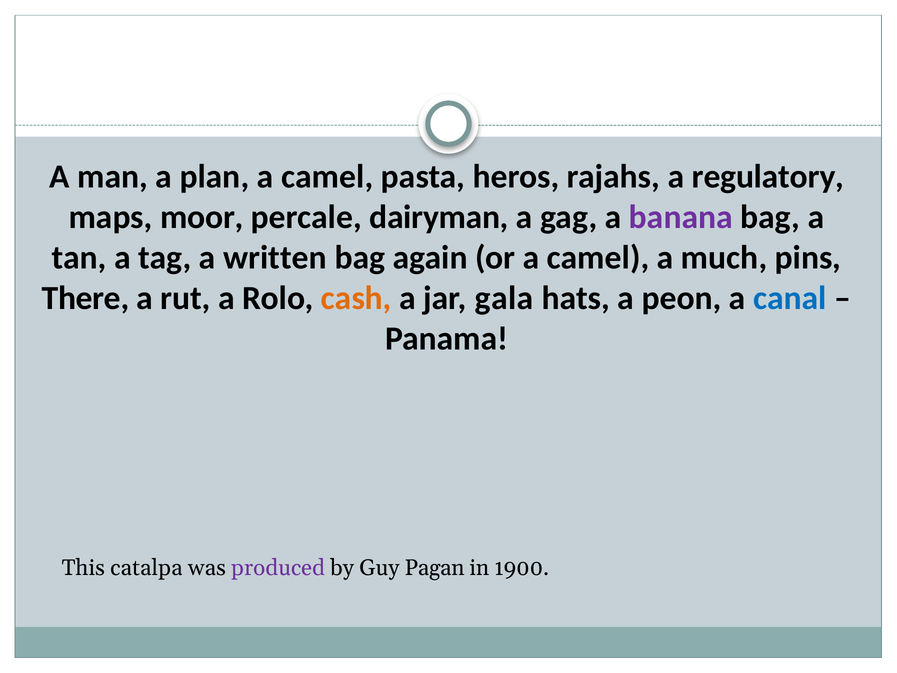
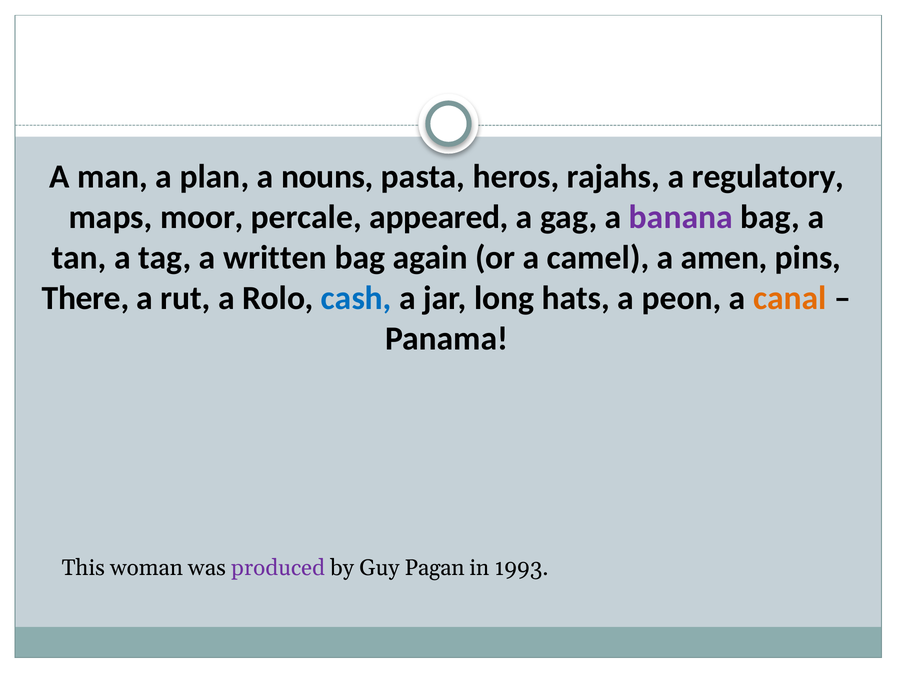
plan a camel: camel -> nouns (327, 177)
dairyman: dairyman -> appeared (439, 217)
much: much -> amen (724, 258)
cash colour: orange -> blue (356, 298)
gala: gala -> long (504, 298)
canal colour: blue -> orange (790, 298)
catalpa: catalpa -> woman (147, 568)
1900: 1900 -> 1993 (521, 568)
